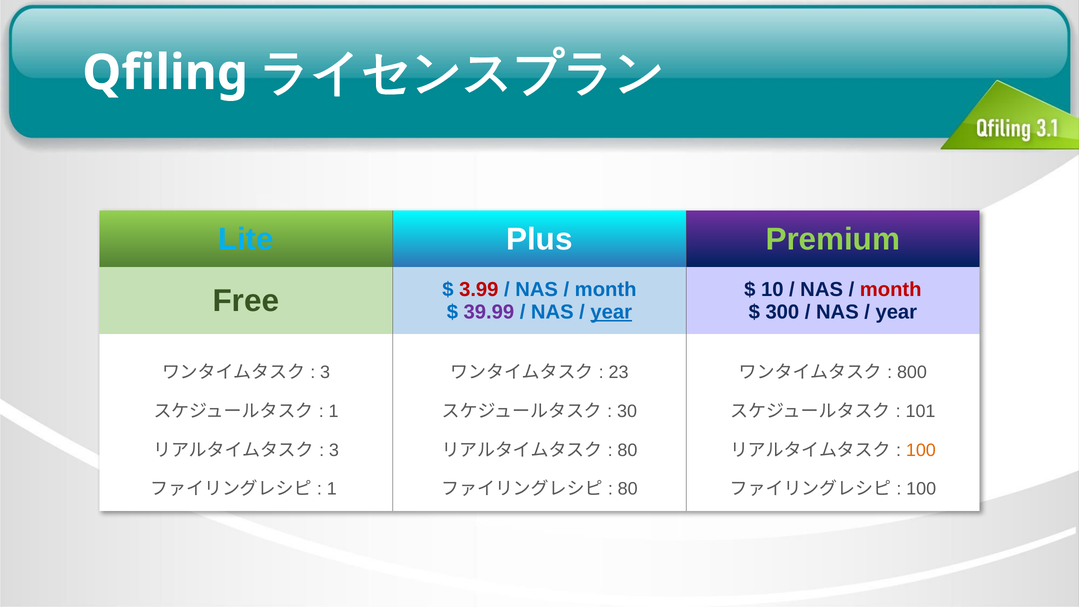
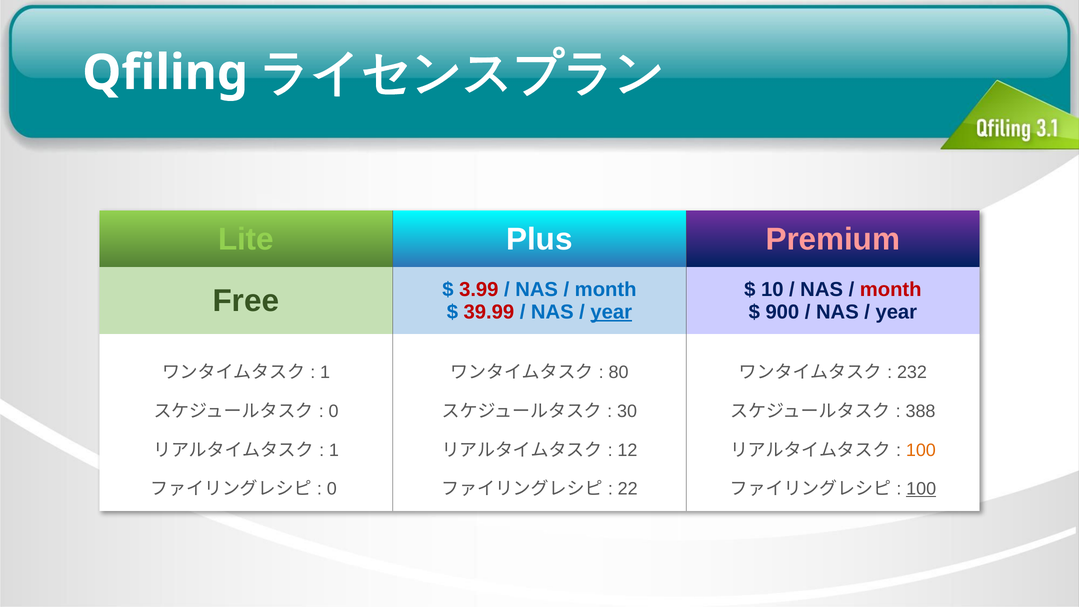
Lite colour: light blue -> light green (246, 239)
Premium colour: light green -> pink (833, 239)
39.99 colour: purple -> red (489, 312)
300: 300 -> 900 (782, 312)
3: 3 -> 1 (325, 372)
23: 23 -> 80 (619, 372)
800: 800 -> 232 (912, 372)
1: 1 -> 0 (334, 411)
101: 101 -> 388 (921, 411)
3: 3 -> 1 (334, 450)
80: 80 -> 12 (627, 450)
1: 1 -> 0 (332, 489)
80: 80 -> 22 (628, 489)
100 underline: none -> present (921, 489)
